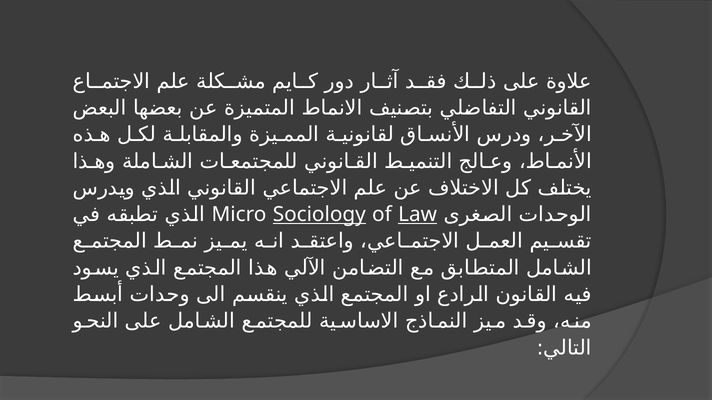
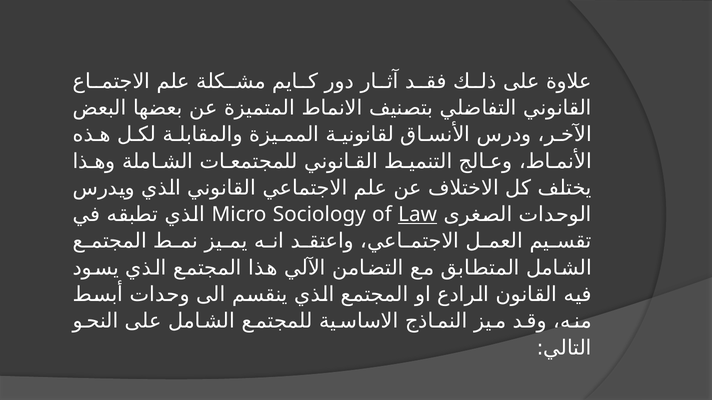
Sociology underline: present -> none (319, 215)
